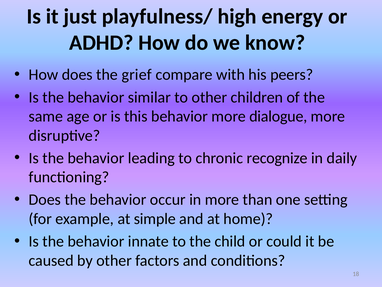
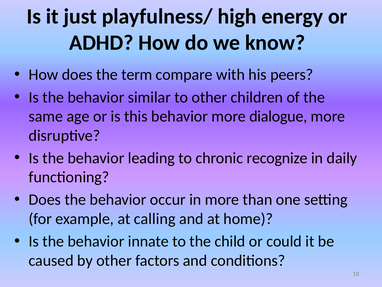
grief: grief -> term (137, 75)
simple: simple -> calling (155, 218)
